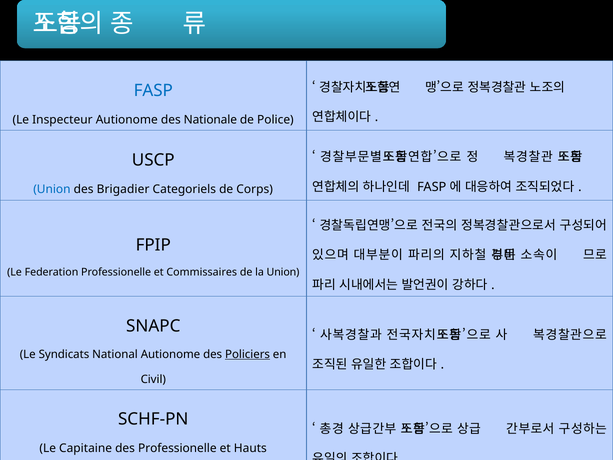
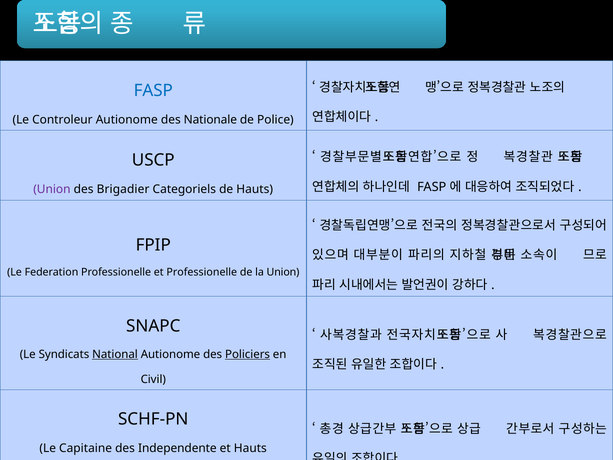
Inspecteur: Inspecteur -> Controleur (62, 120)
Union colour: blue -> purple (52, 189)
de Corps: Corps -> Hauts (255, 189)
et Commissaires: Commissaires -> Professionelle (202, 272)
National underline: none -> present (115, 354)
des Professionelle: Professionelle -> Independente (177, 448)
